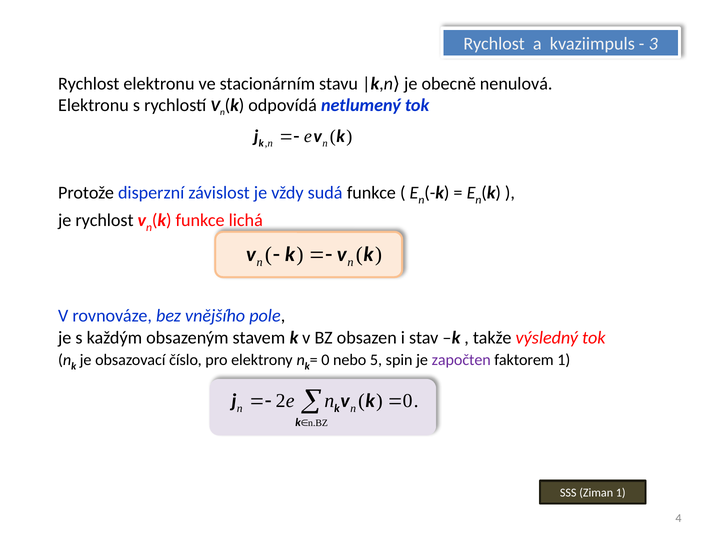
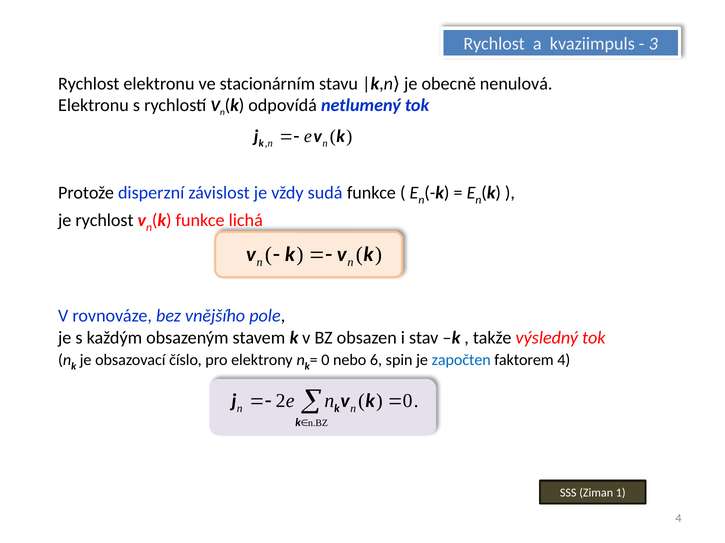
5: 5 -> 6 (376, 360)
započten colour: purple -> blue (461, 360)
faktorem 1: 1 -> 4 (564, 360)
